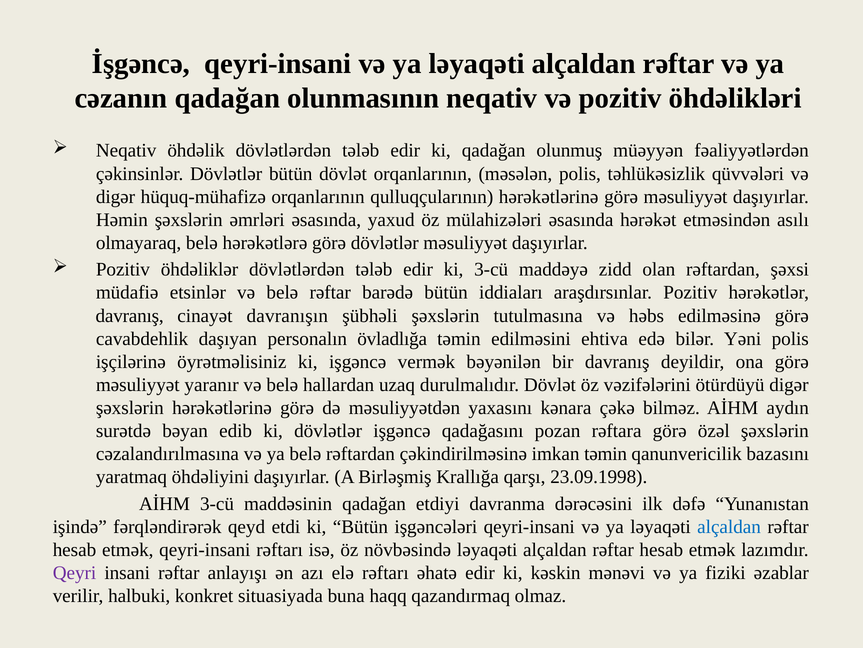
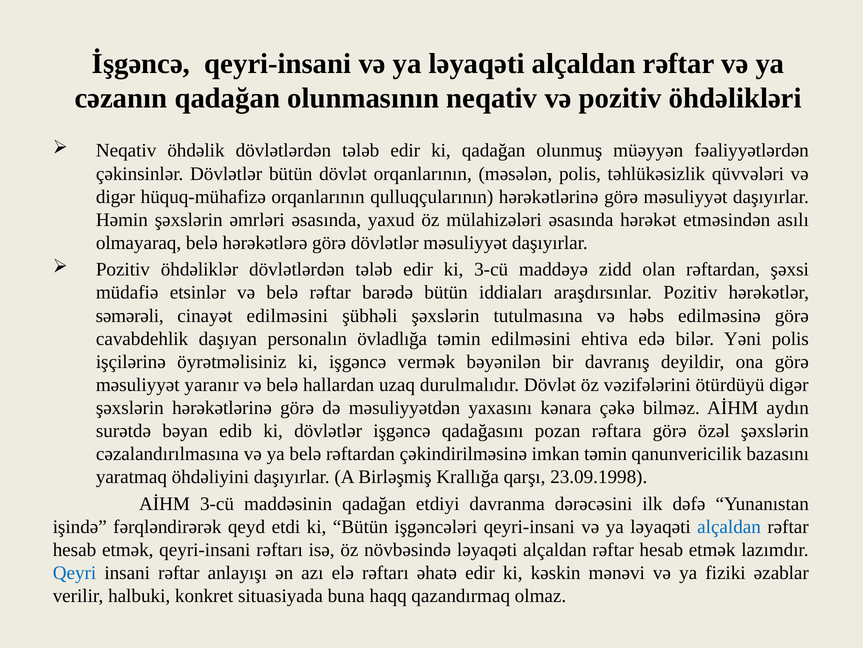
davranış: davranış -> səmərəli (130, 315)
cinayət davranışın: davranışın -> edilməsini (287, 315)
Qeyri colour: purple -> blue (74, 572)
